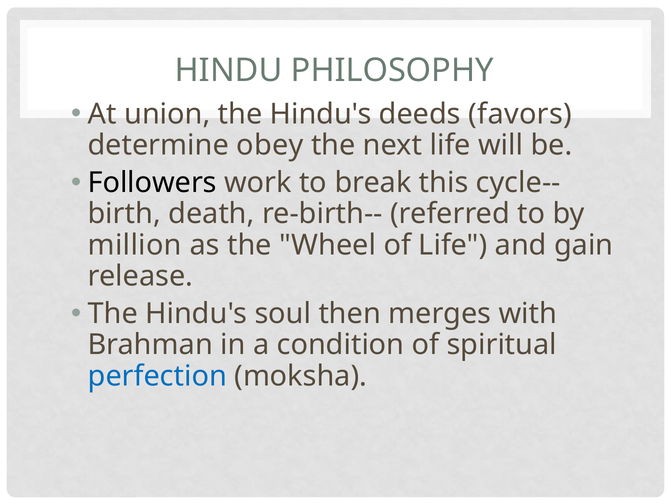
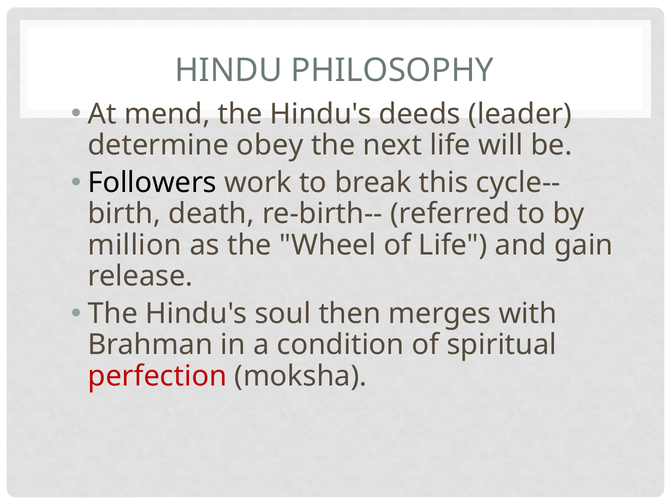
union: union -> mend (167, 114)
favors: favors -> leader (520, 114)
perfection colour: blue -> red (157, 376)
